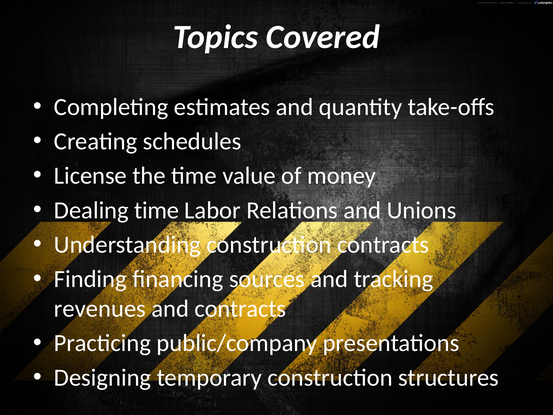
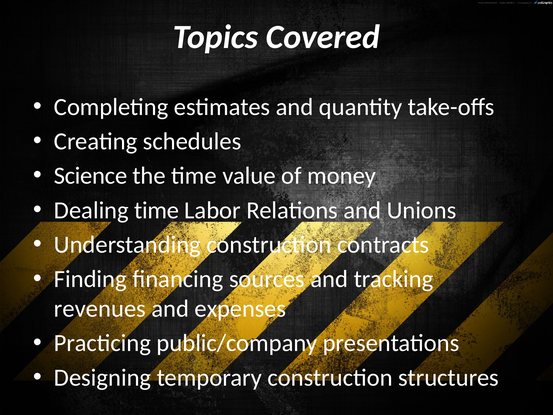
License: License -> Science (90, 176)
and contracts: contracts -> expenses (240, 309)
